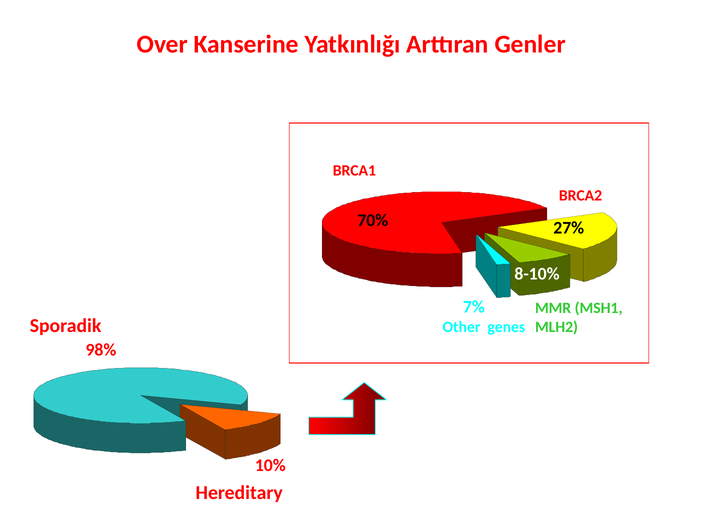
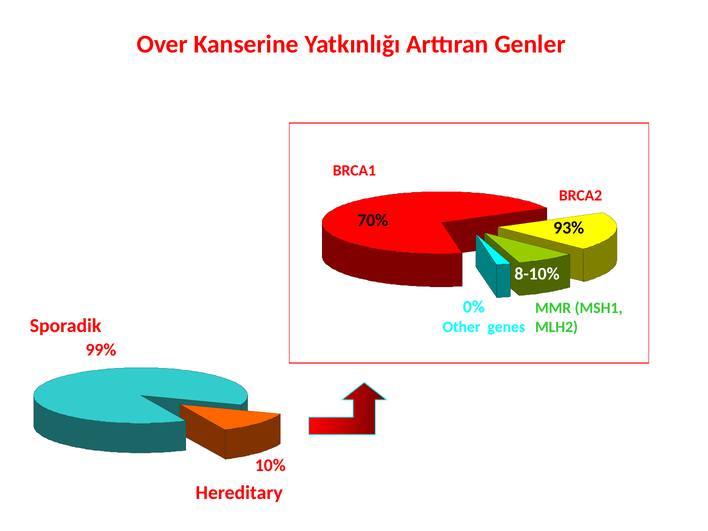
27%: 27% -> 93% (569, 228)
7%: 7% -> 0% (474, 307)
98%: 98% -> 99% (101, 350)
